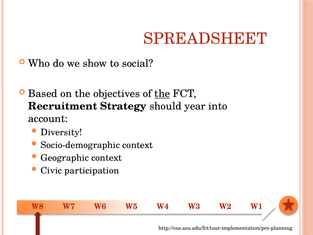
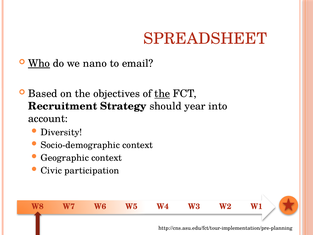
Who underline: none -> present (39, 63)
show: show -> nano (95, 63)
social: social -> email (138, 63)
